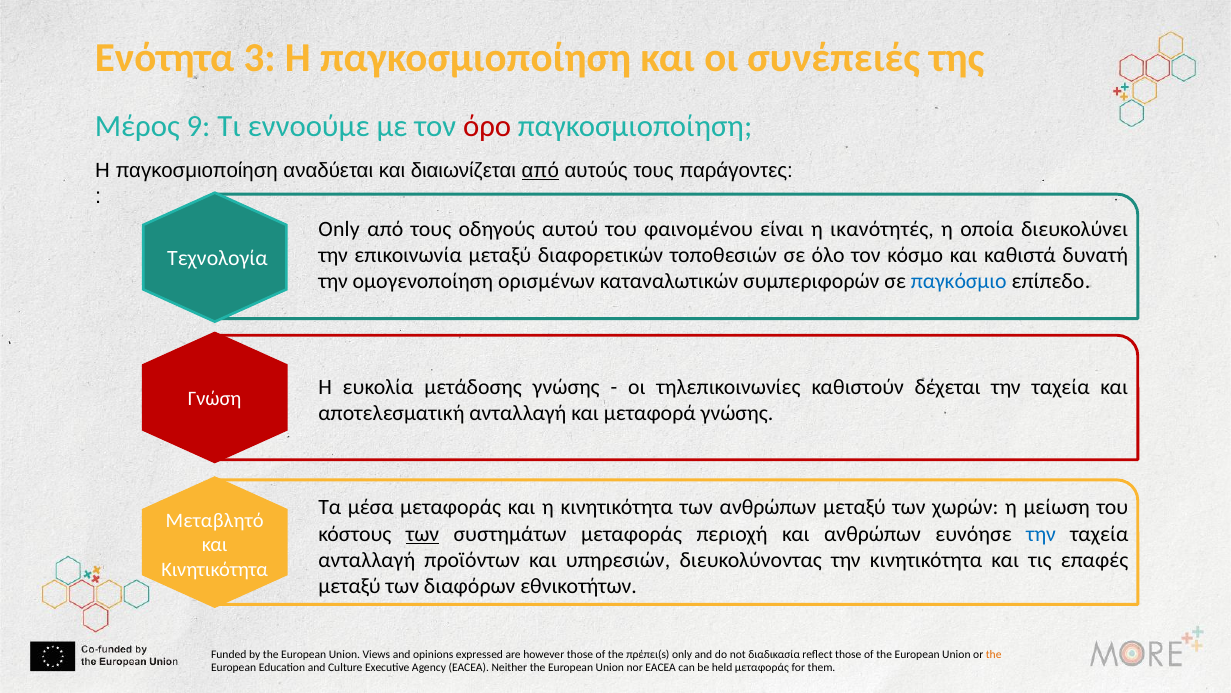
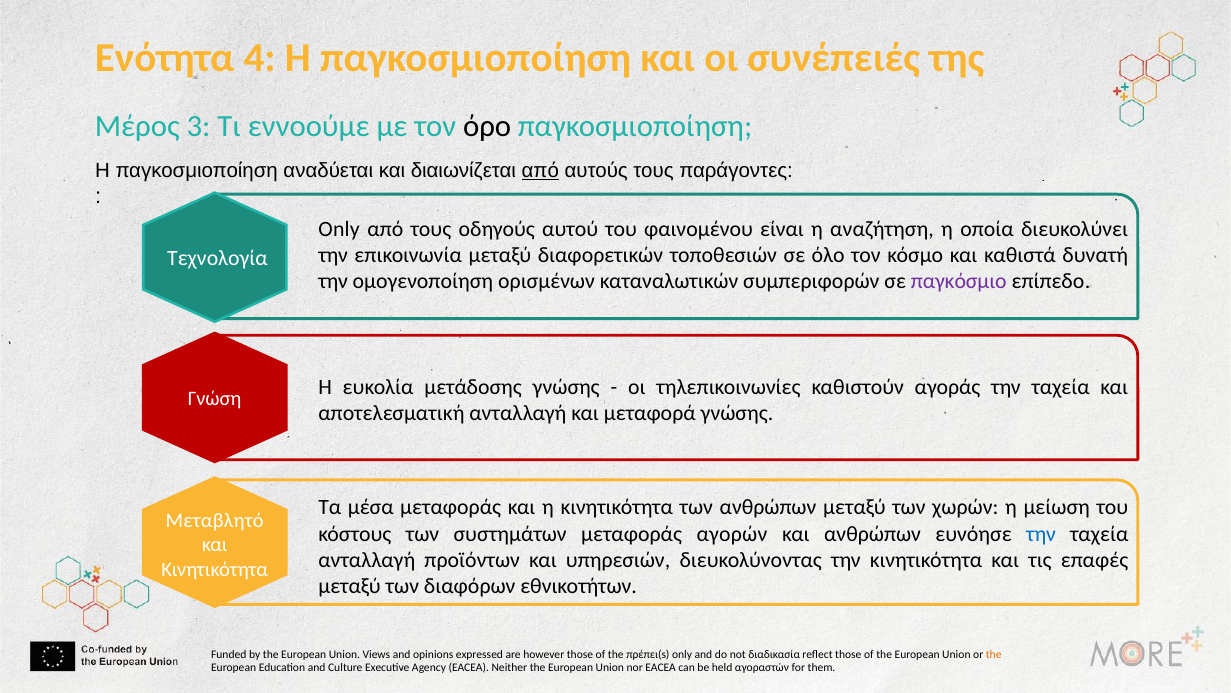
3: 3 -> 4 (260, 57)
9: 9 -> 3 (199, 127)
όρο colour: red -> black (487, 127)
ικανότητές: ικανότητές -> αναζήτηση (882, 229)
παγκόσμιο colour: blue -> purple (959, 282)
δέχεται: δέχεται -> αγοράς (948, 387)
των underline: present -> none (423, 533)
περιοχή: περιοχή -> αγορών (732, 533)
held μεταφοράς: μεταφοράς -> αγοραστών (762, 668)
